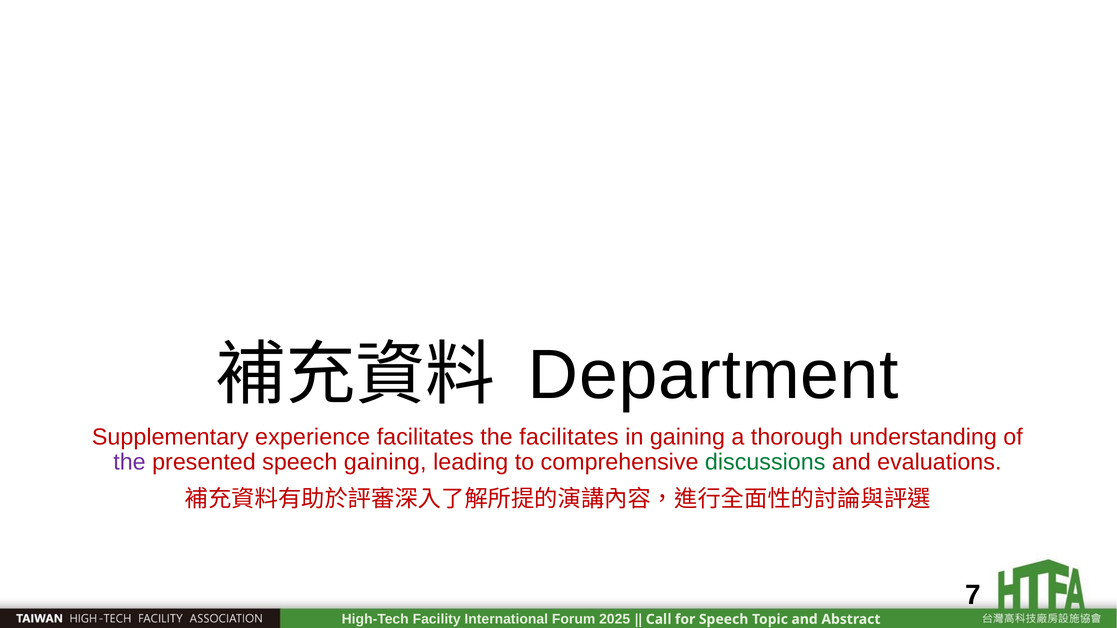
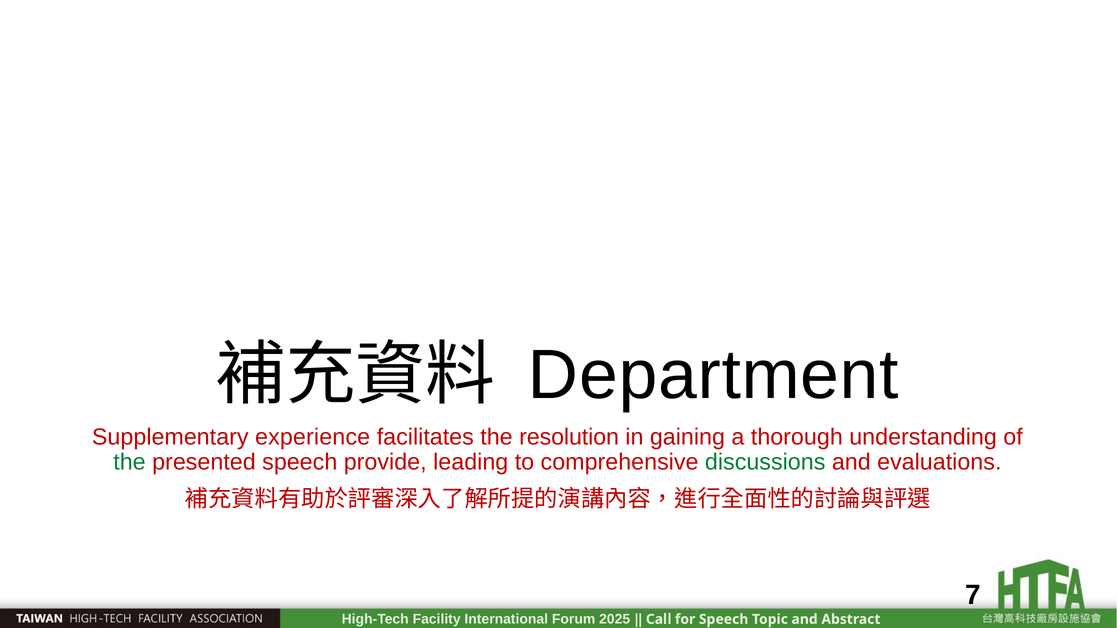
the facilitates: facilitates -> resolution (569, 437)
the colour: purple -> green (130, 462)
speech gaining: gaining -> provide (385, 462)
